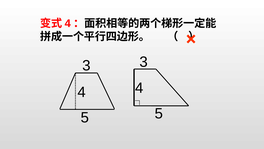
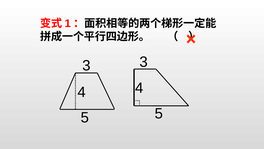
4: 4 -> 1 (68, 23)
